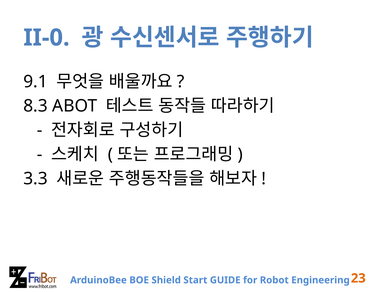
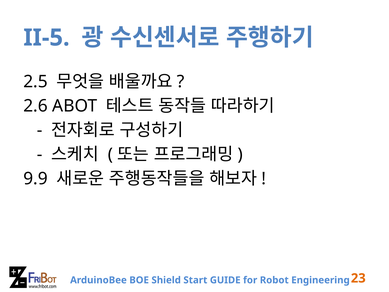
II-0: II-0 -> II-5 (46, 38)
9.1: 9.1 -> 2.5 (36, 82)
8.3: 8.3 -> 2.6 (36, 106)
3.3: 3.3 -> 9.9 (36, 178)
